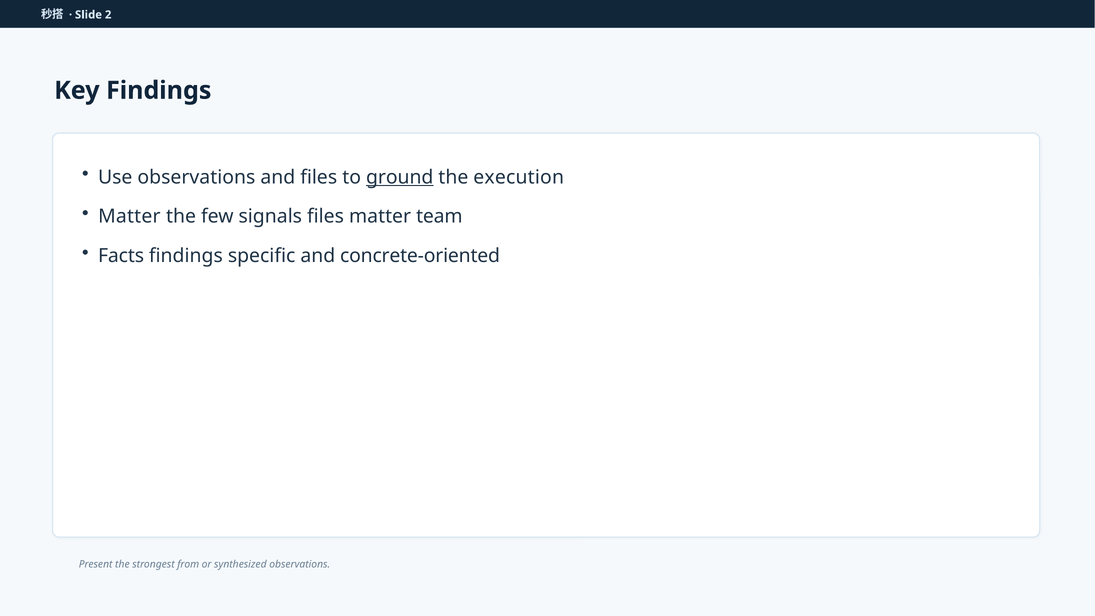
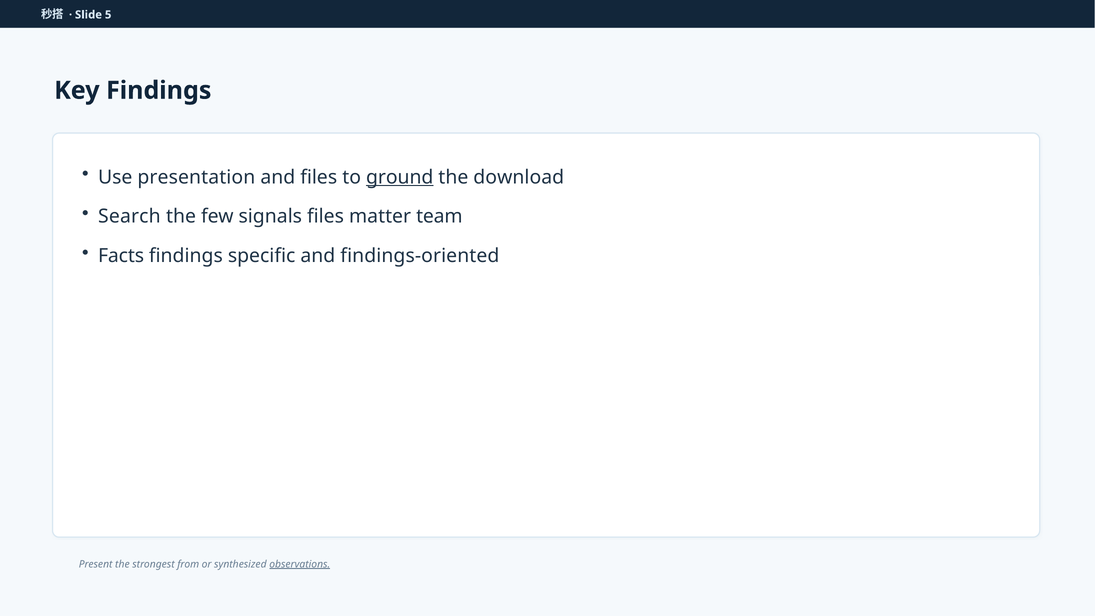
2: 2 -> 5 (108, 15)
Use observations: observations -> presentation (196, 177)
execution: execution -> download (519, 177)
Matter: Matter -> Search (129, 216)
concrete-oriented: concrete-oriented -> findings-oriented (420, 256)
observations underline: none -> present (300, 564)
